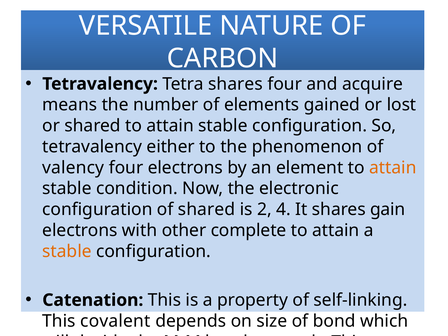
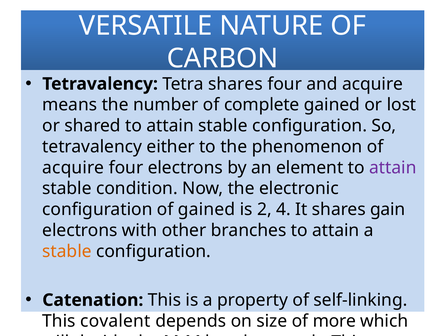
elements: elements -> complete (262, 105)
valency: valency -> acquire (73, 168)
attain colour: orange -> purple (393, 168)
of shared: shared -> gained (207, 209)
complete: complete -> branches (249, 230)
of bond: bond -> more (334, 321)
